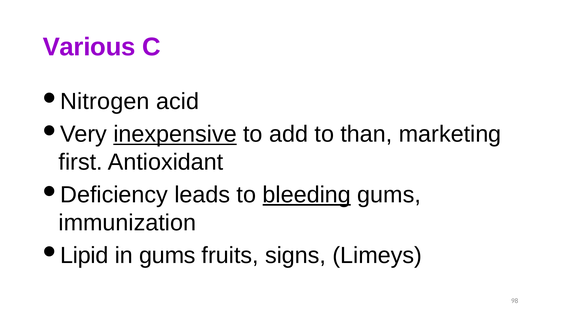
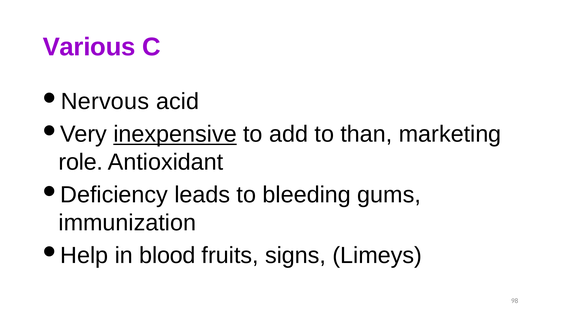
Nitrogen: Nitrogen -> Nervous (105, 102)
first: first -> role (81, 162)
bleeding underline: present -> none (307, 195)
Lipid: Lipid -> Help (84, 256)
in gums: gums -> blood (167, 256)
